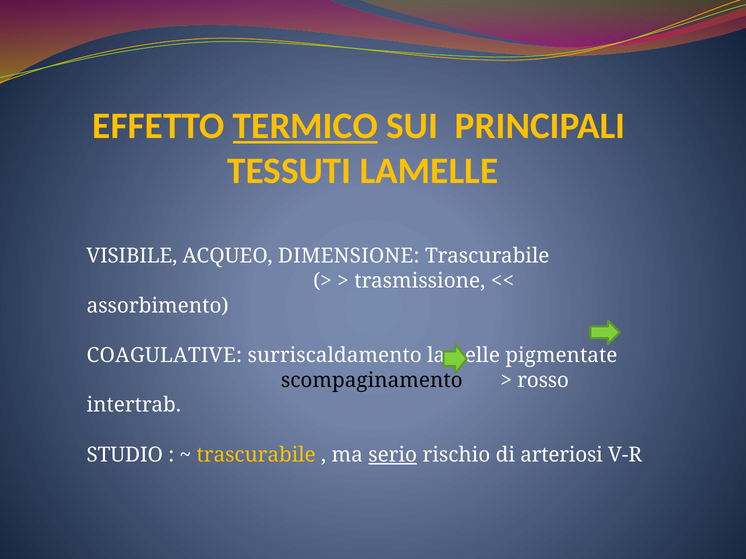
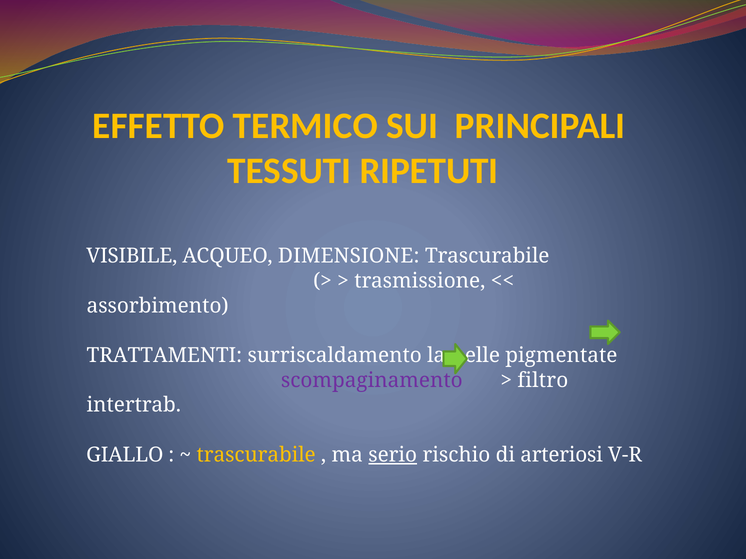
TERMICO underline: present -> none (305, 126)
TESSUTI LAMELLE: LAMELLE -> RIPETUTI (429, 171)
COAGULATIVE: COAGULATIVE -> TRATTAMENTI (164, 356)
scompaginamento colour: black -> purple (372, 381)
rosso: rosso -> filtro (543, 381)
STUDIO: STUDIO -> GIALLO (125, 455)
